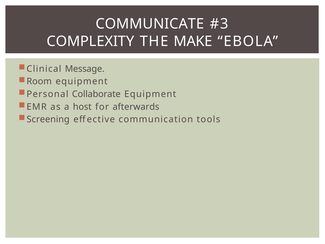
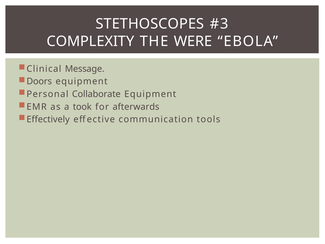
COMMUNICATE: COMMUNICATE -> STETHOSCOPES (150, 24)
MAKE: MAKE -> WERE (193, 41)
Room: Room -> Doors (39, 81)
host: host -> took (82, 107)
Screening: Screening -> Effectively (48, 119)
